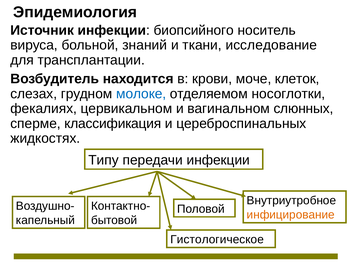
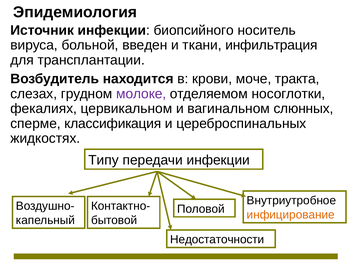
знаний: знаний -> введен (145, 45)
исследование: исследование -> инфильтрация (271, 45)
клеток: клеток -> тракта (297, 79)
молоке colour: blue -> purple (141, 94)
Гистологическое: Гистологическое -> Недостаточности (217, 239)
